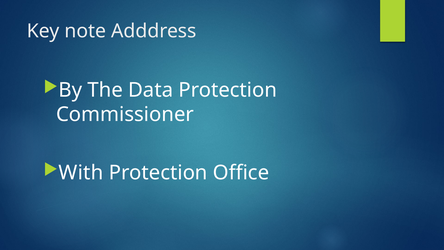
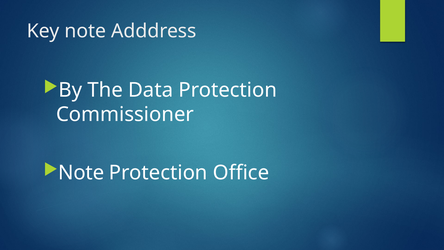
With: With -> Note (81, 173)
